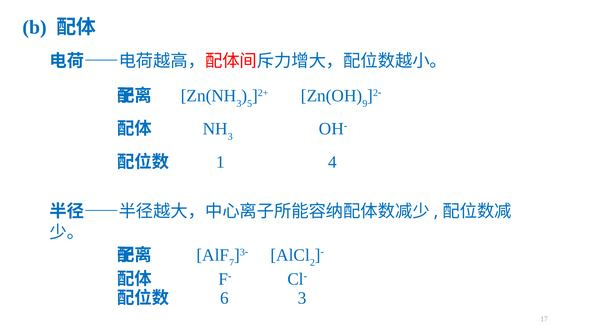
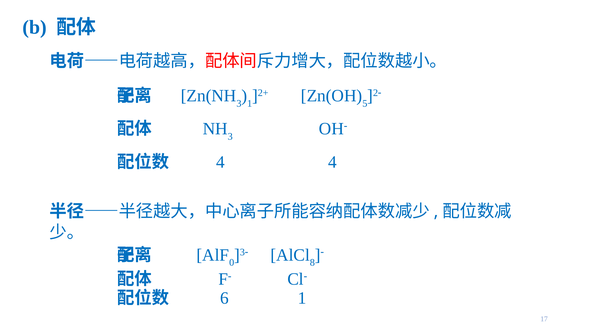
5: 5 -> 1 (250, 103)
9: 9 -> 5 (365, 103)
1: 1 -> 4 (220, 162)
7: 7 -> 0 (232, 262)
2: 2 -> 8 (312, 262)
6 3: 3 -> 1 (302, 298)
